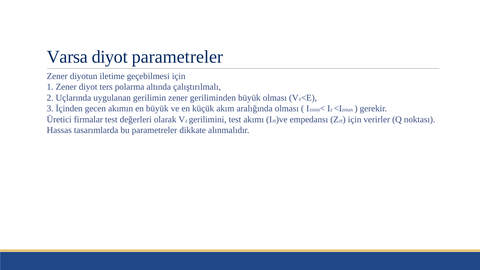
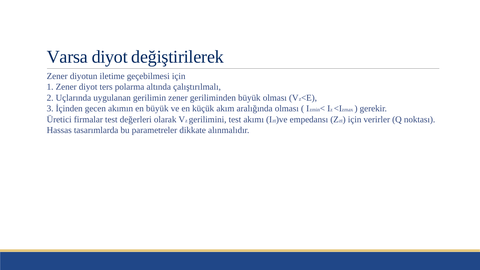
diyot parametreler: parametreler -> değiştirilerek (178, 57)
